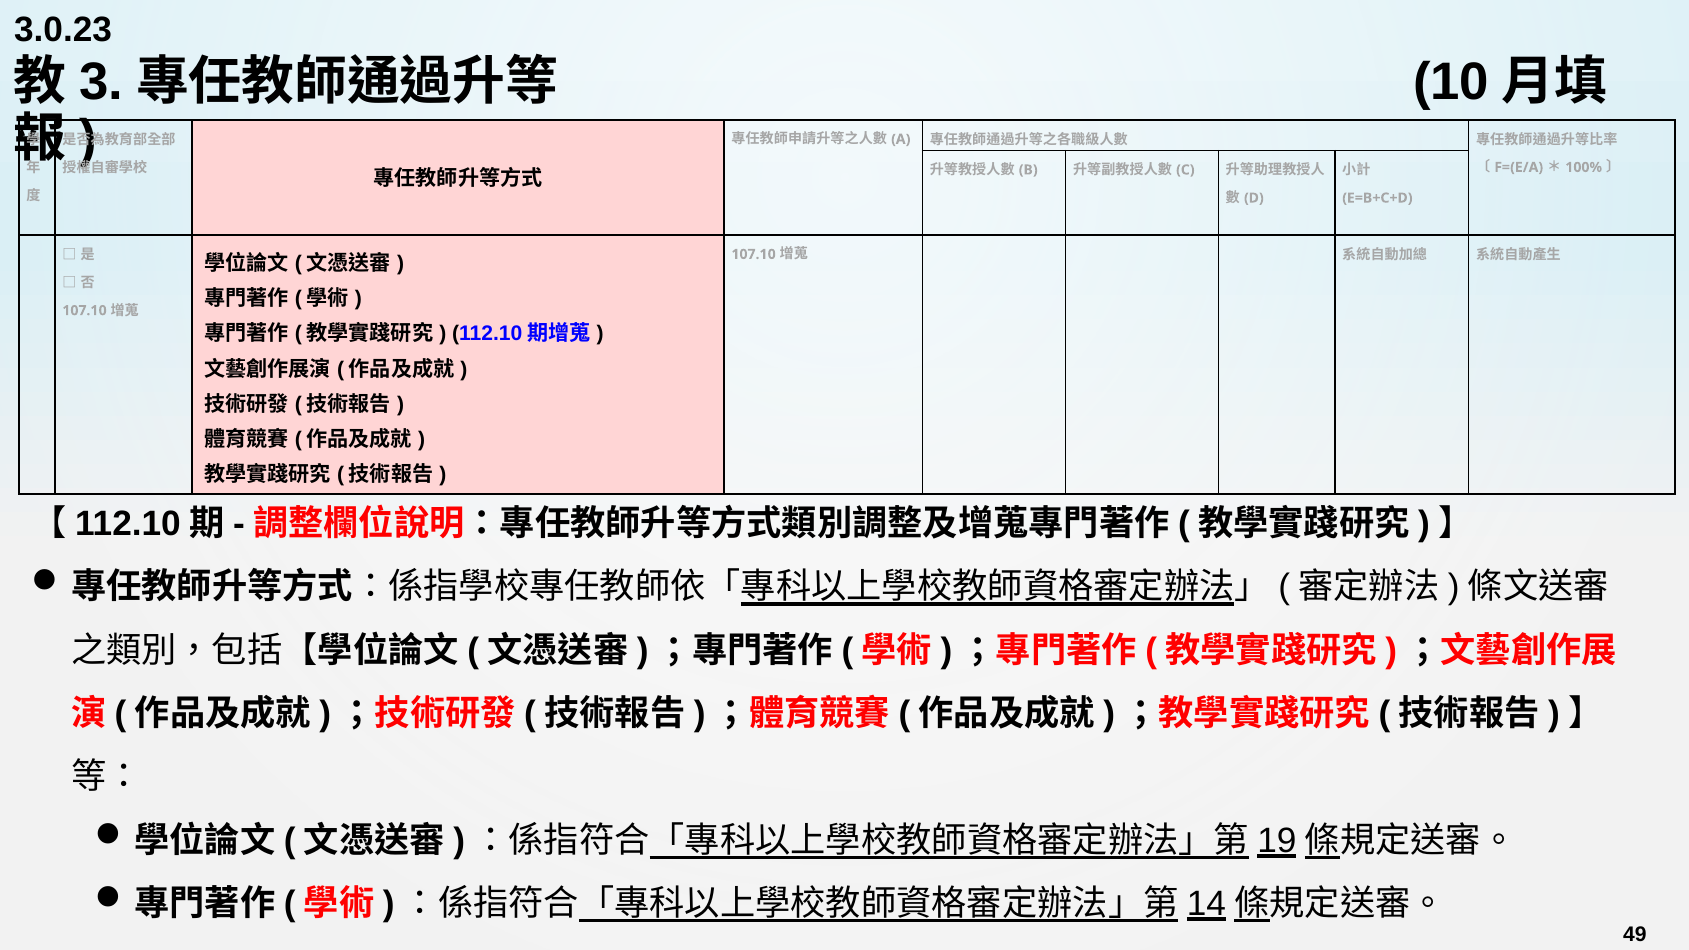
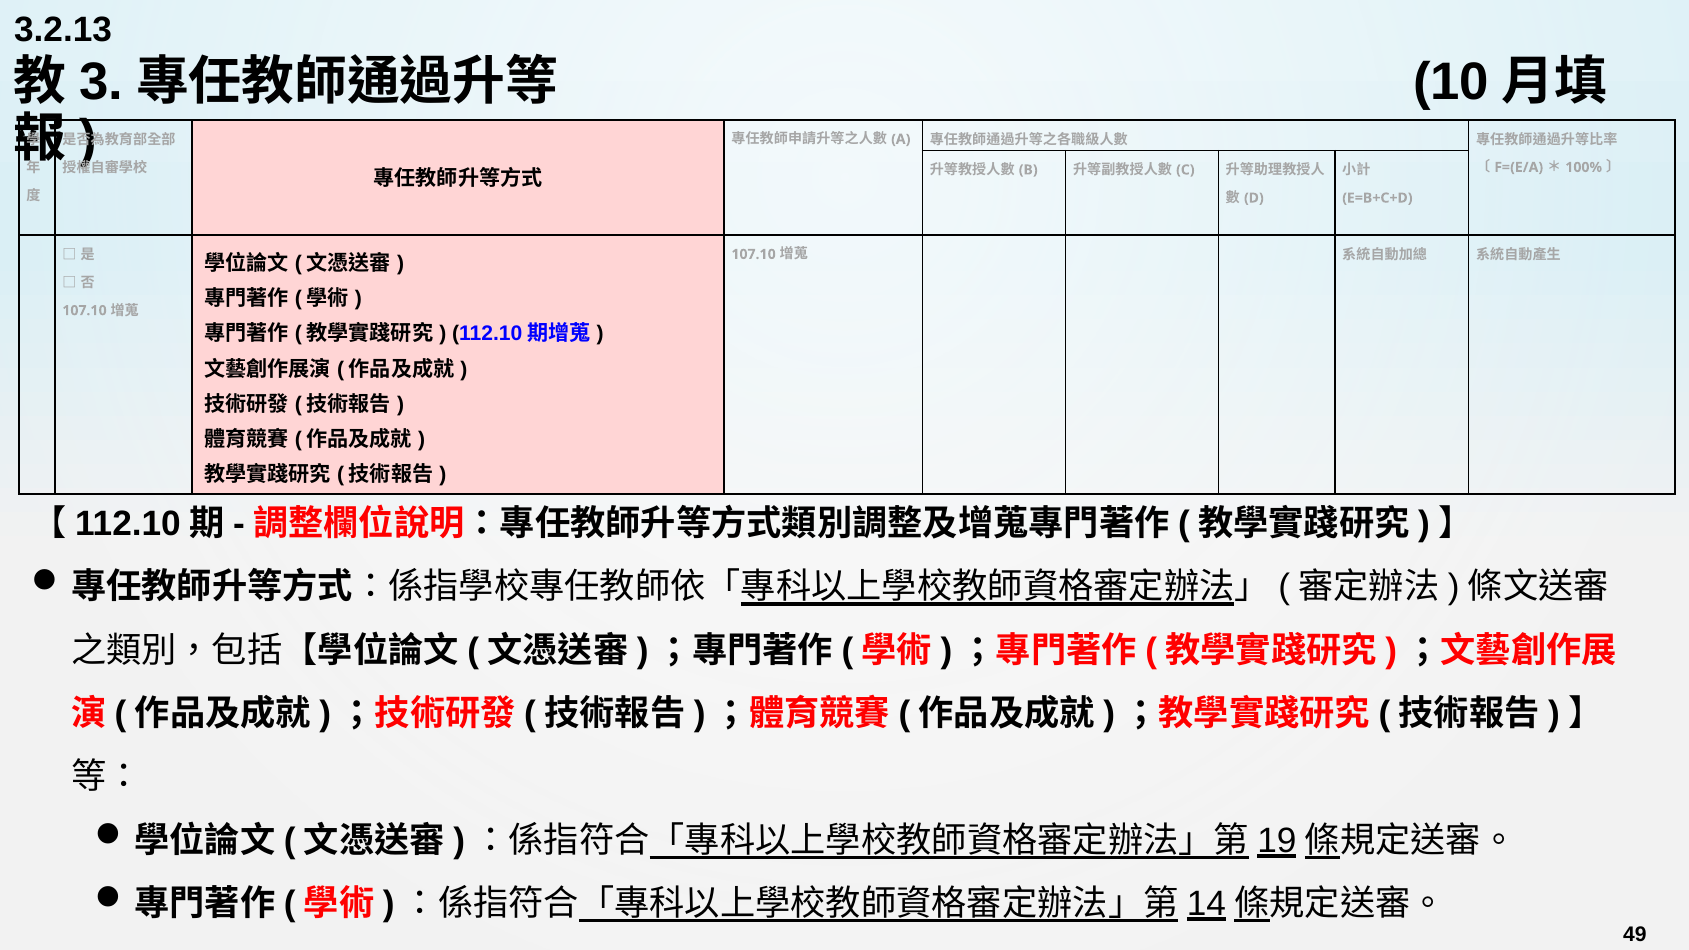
3.0.23: 3.0.23 -> 3.2.13 (63, 30)
